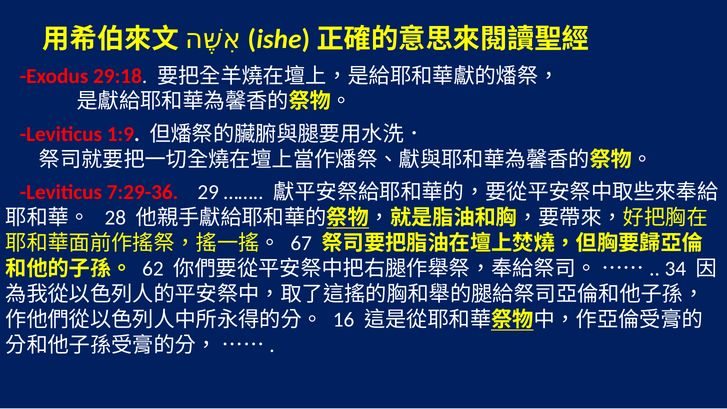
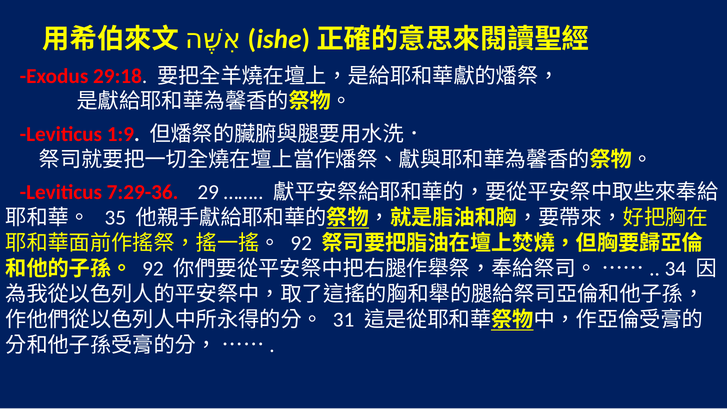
28: 28 -> 35 (115, 218)
67: 67 -> 92 (301, 243)
62: 62 -> 92 (153, 269)
16: 16 -> 31 (344, 320)
